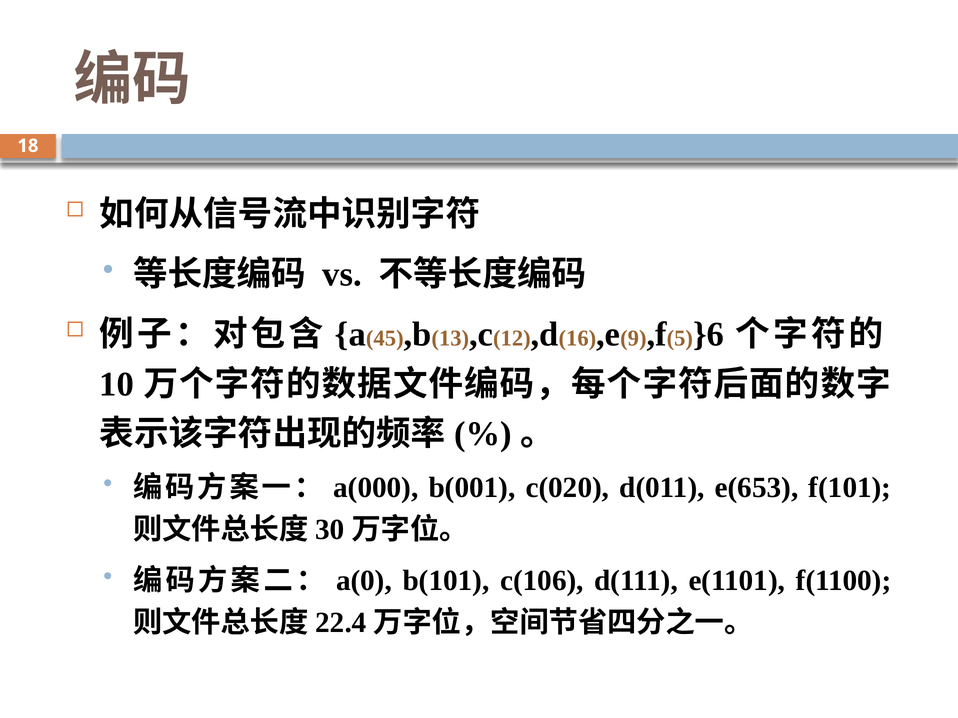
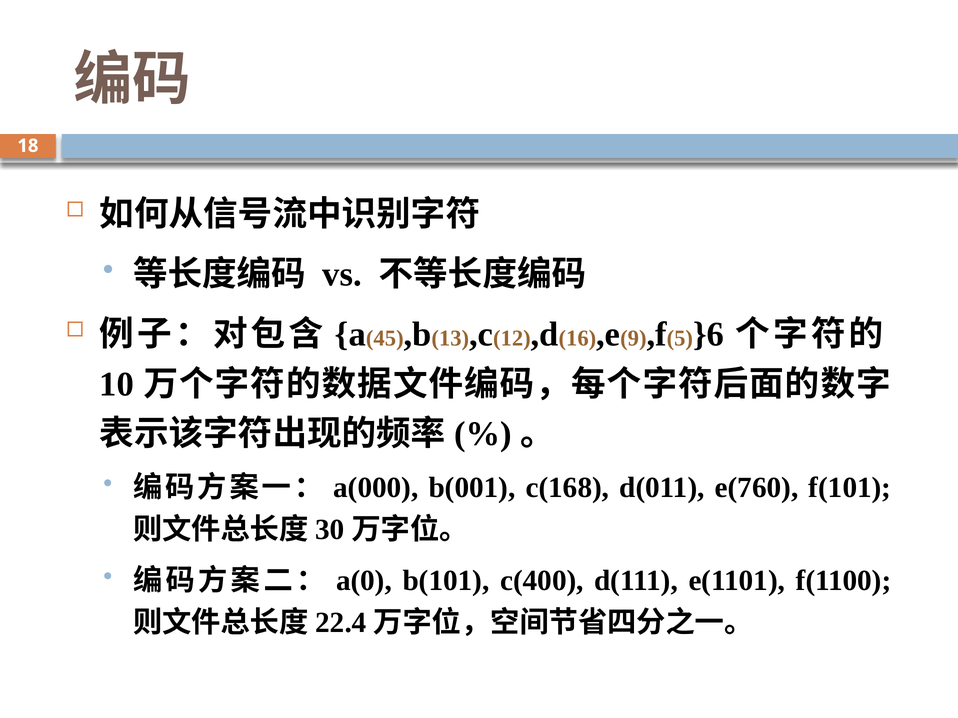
c(020: c(020 -> c(168 (567, 488)
e(653: e(653 -> e(760 (757, 488)
c(106: c(106 -> c(400 (542, 581)
